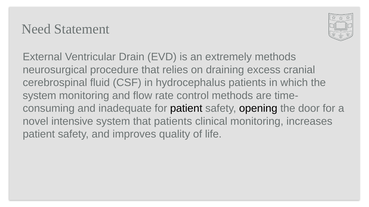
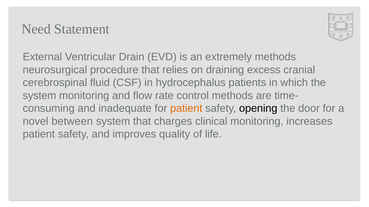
patient colour: black -> orange (186, 109)
intensive: intensive -> between (72, 122)
that patients: patients -> charges (173, 122)
